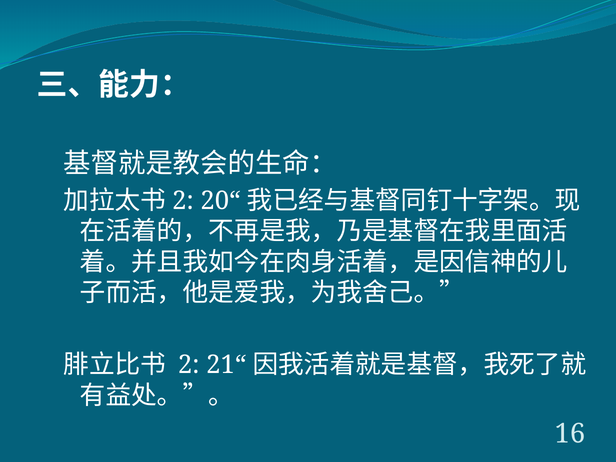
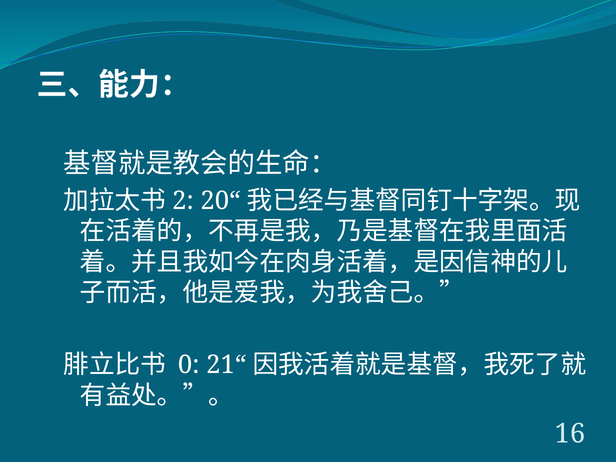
2: 2 -> 0 (189, 365)
